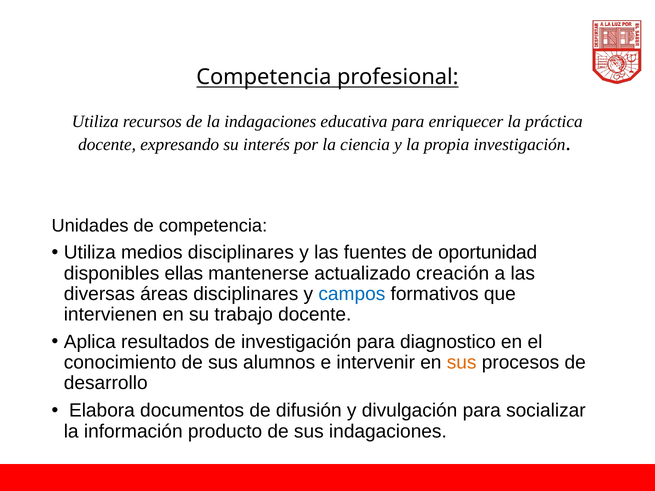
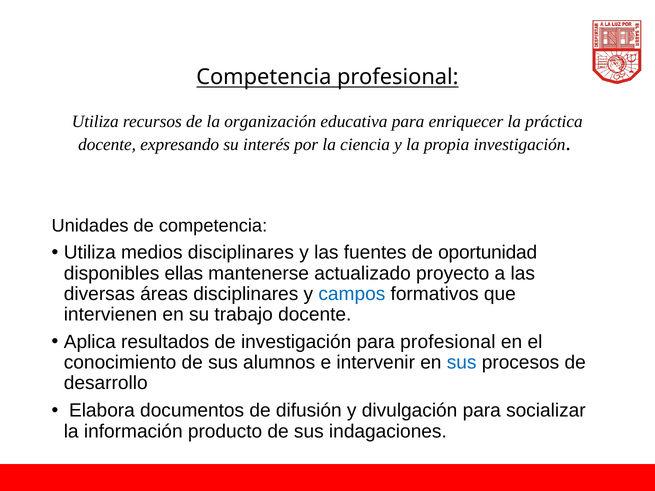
la indagaciones: indagaciones -> organización (270, 122)
creación: creación -> proyecto (453, 273)
para diagnostico: diagnostico -> profesional (448, 342)
sus colour: orange -> blue (462, 363)
